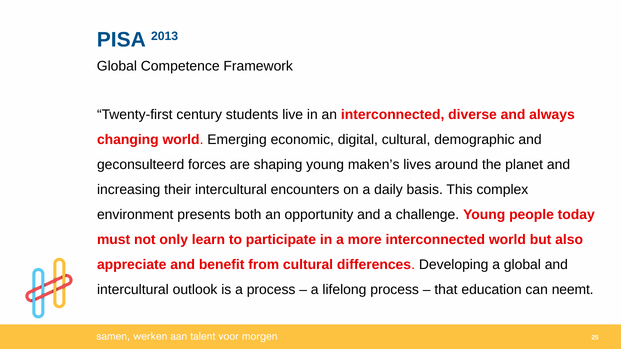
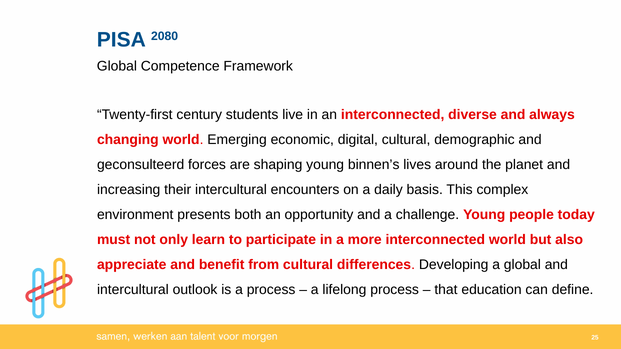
2013: 2013 -> 2080 (165, 36)
maken’s: maken’s -> binnen’s (374, 165)
neemt: neemt -> define (573, 290)
